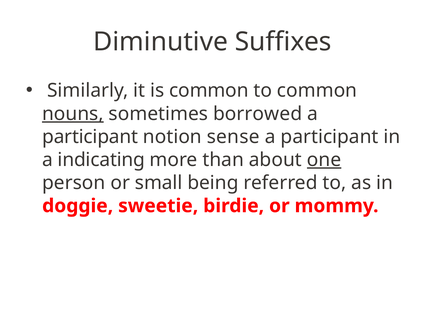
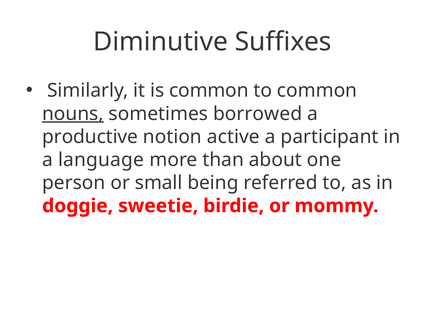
participant: participant -> productive (90, 137)
sense: sense -> active (233, 137)
indicating: indicating -> language (101, 160)
one underline: present -> none (324, 160)
